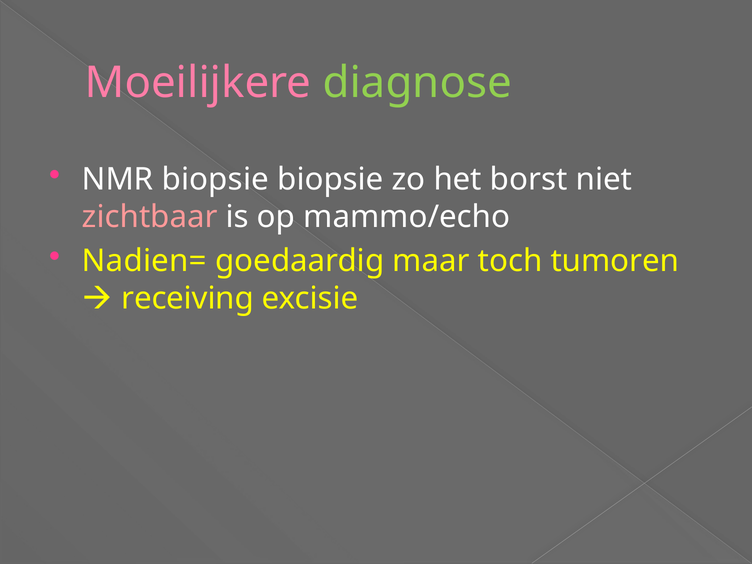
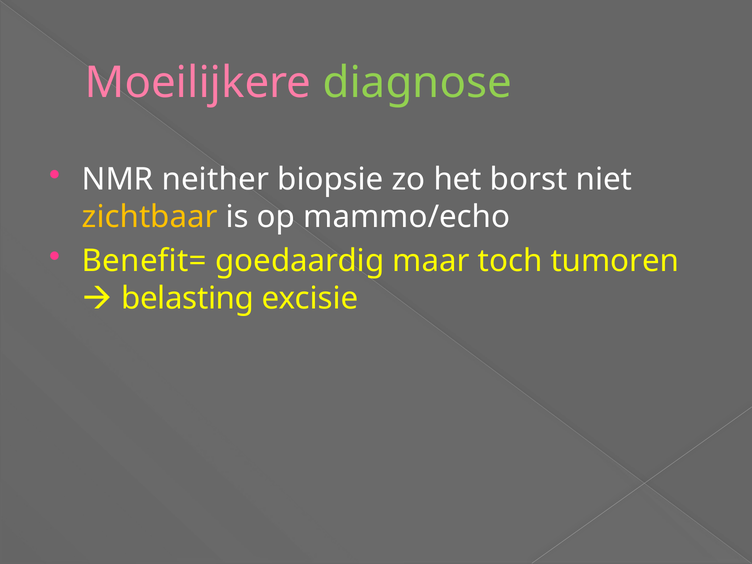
NMR biopsie: biopsie -> neither (215, 180)
zichtbaar colour: pink -> yellow (150, 217)
Nadien=: Nadien= -> Benefit= (144, 261)
receiving: receiving -> belasting (188, 299)
